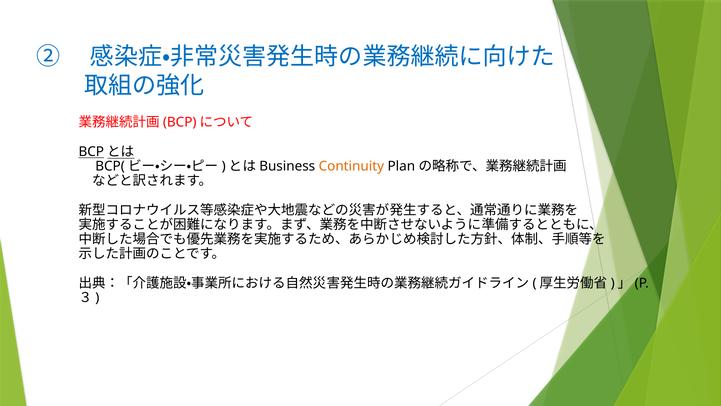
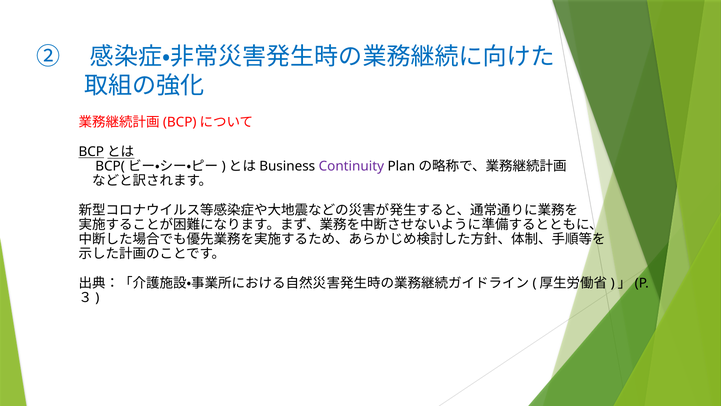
Continuity colour: orange -> purple (351, 166)
